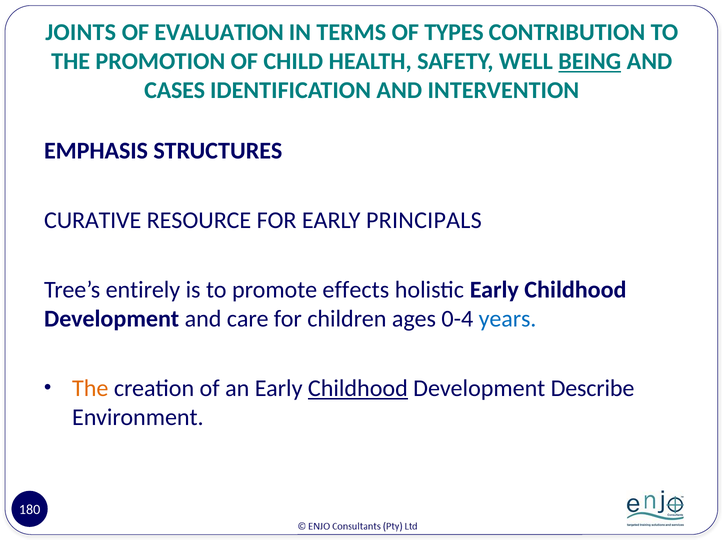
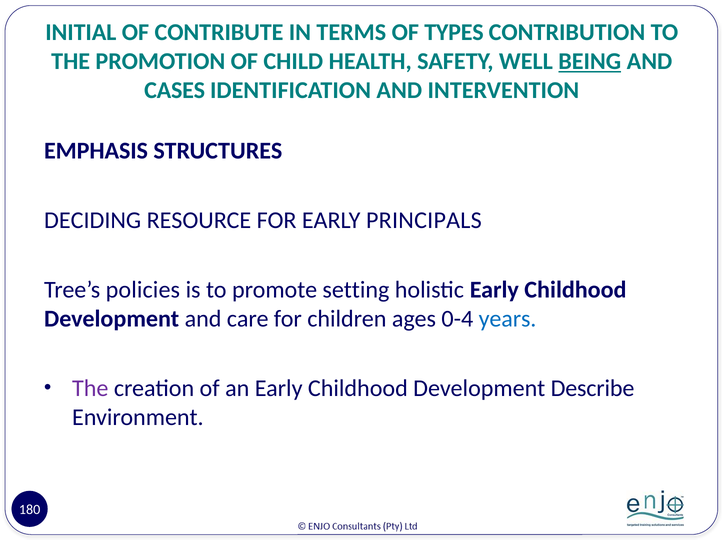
JOINTS: JOINTS -> INITIAL (81, 32)
EVALUATION: EVALUATION -> CONTRIBUTE (219, 32)
CURATIVE: CURATIVE -> DECIDING (93, 221)
entirely: entirely -> policies (143, 290)
effects: effects -> setting (356, 290)
The colour: orange -> purple (90, 389)
Childhood underline: present -> none (358, 389)
